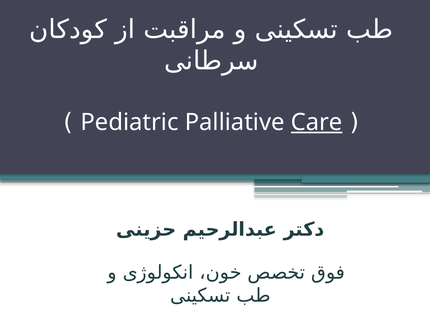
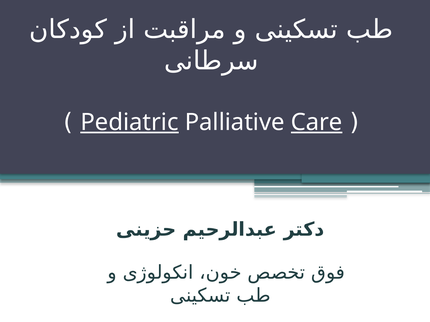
Pediatric underline: none -> present (130, 122)
